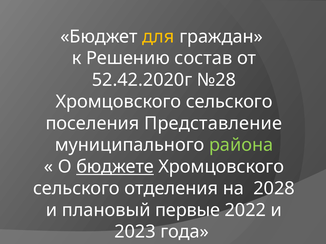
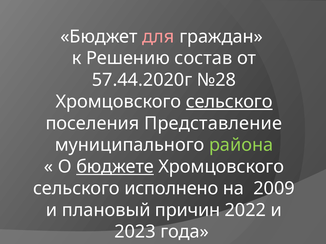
для colour: yellow -> pink (158, 37)
52.42.2020г: 52.42.2020г -> 57.44.2020г (142, 80)
сельского underline: none -> present (229, 102)
отделения: отделения -> исполнено (171, 189)
2028: 2028 -> 2009 (274, 189)
первые: первые -> причин (188, 210)
